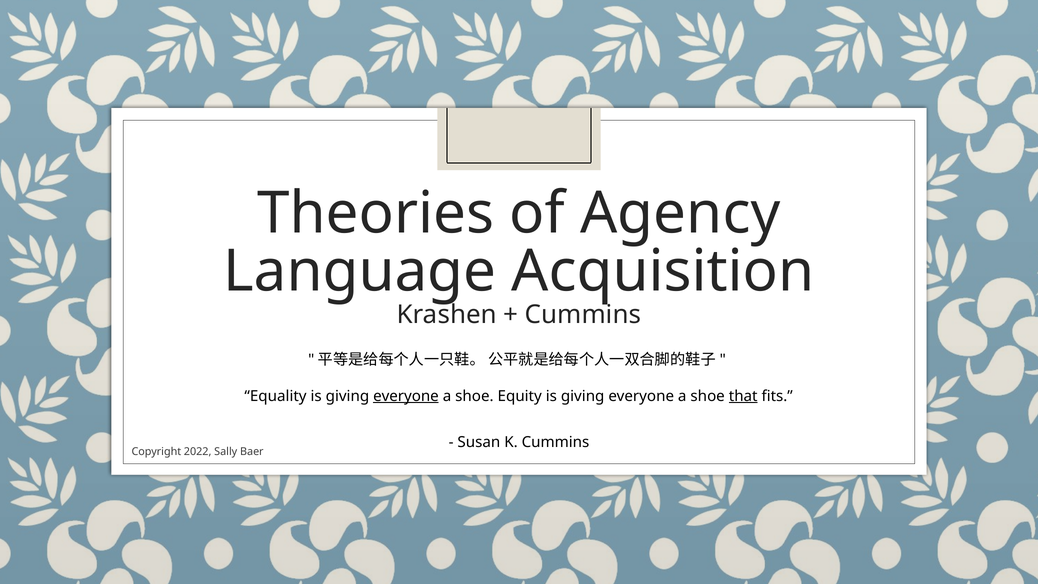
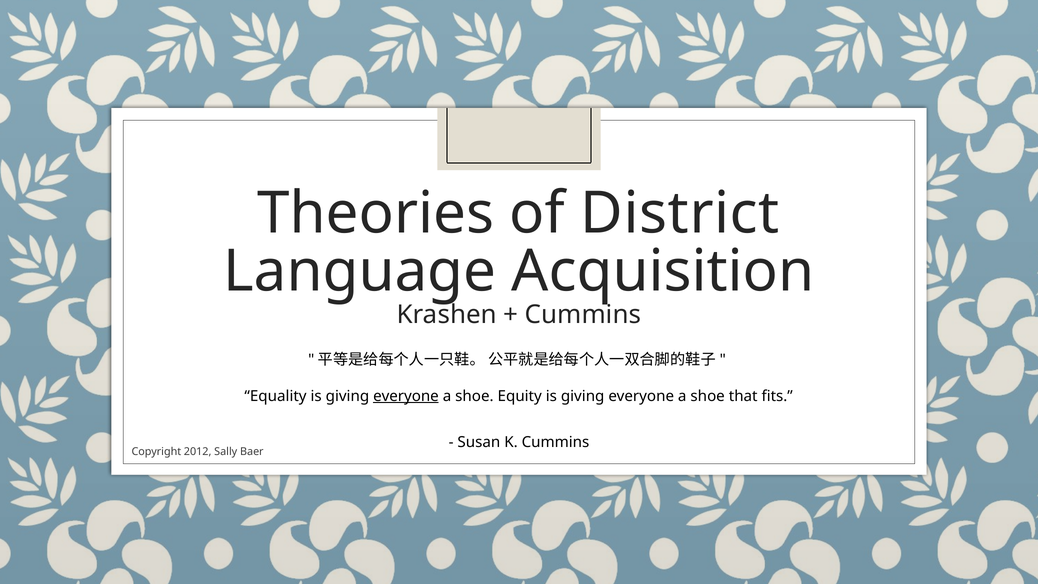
Agency: Agency -> District (680, 213)
that underline: present -> none (743, 396)
2022: 2022 -> 2012 (198, 452)
